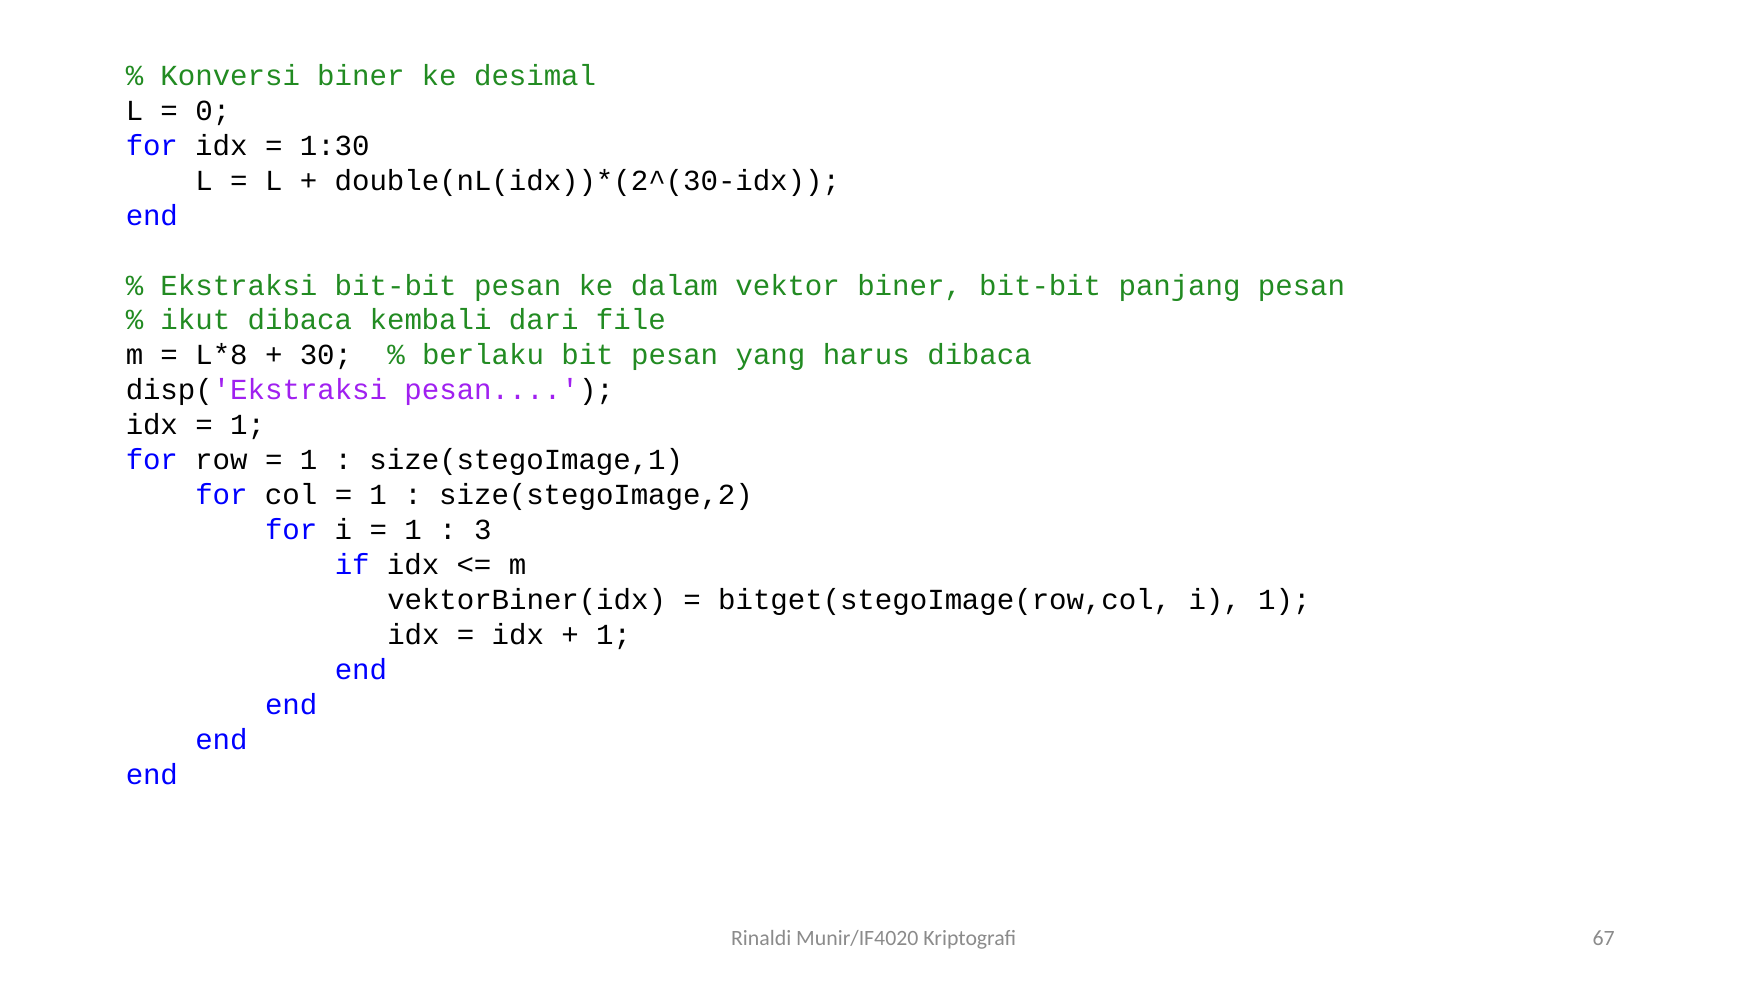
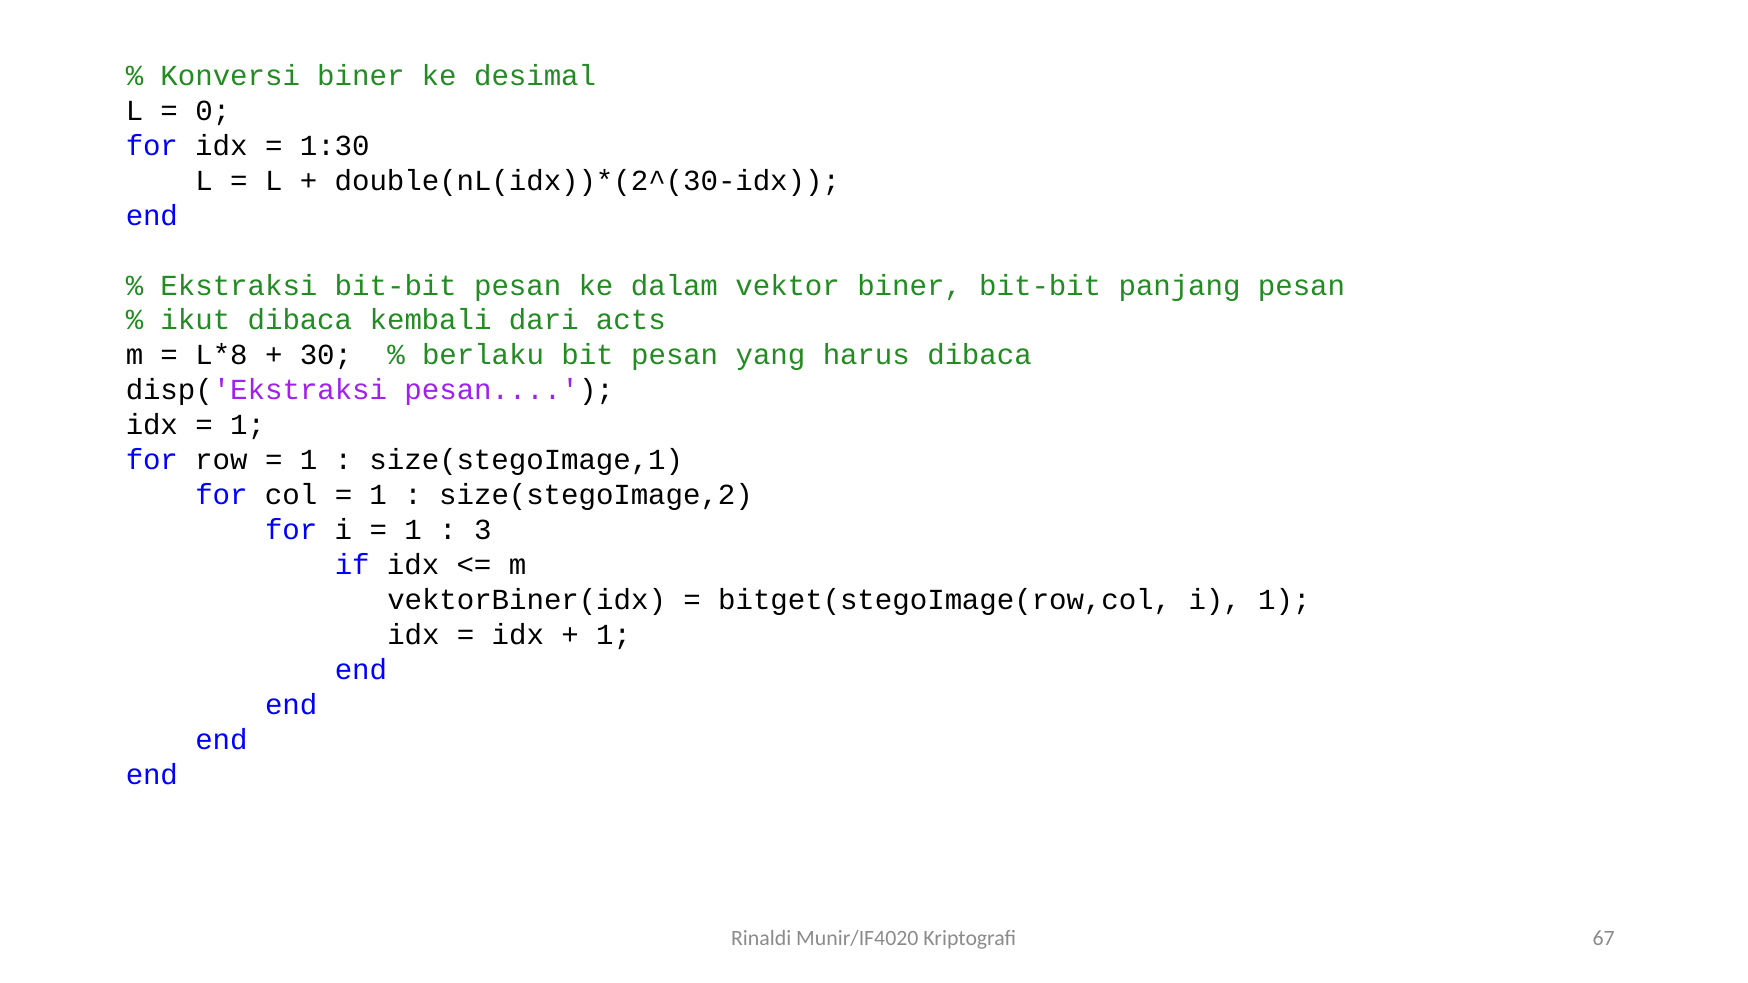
file: file -> acts (631, 320)
